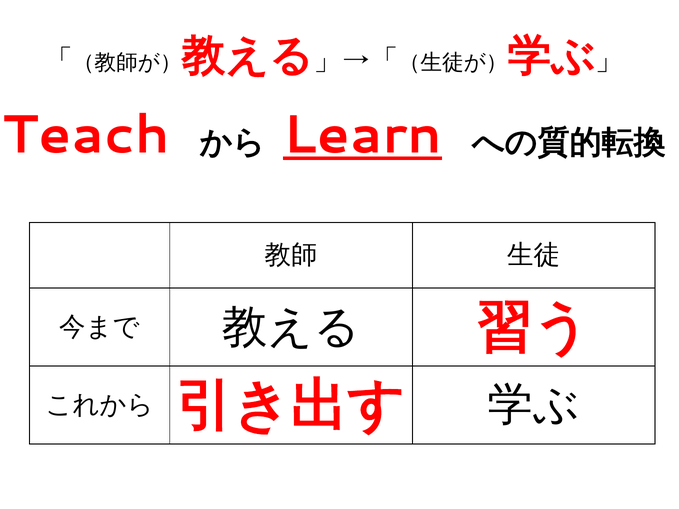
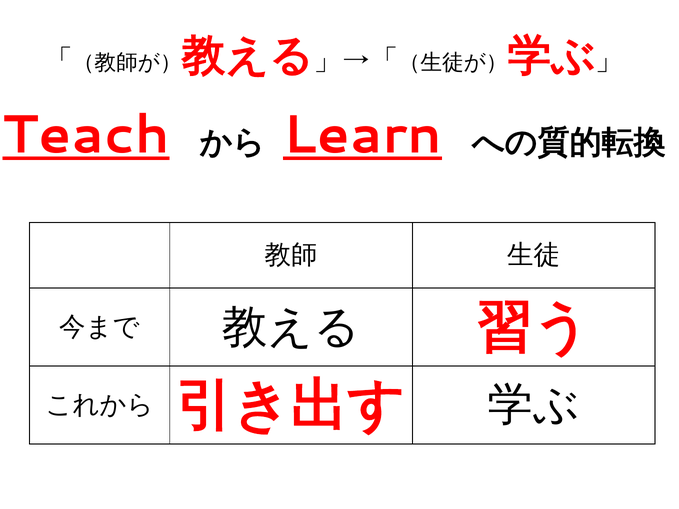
Teach underline: none -> present (86, 135)
